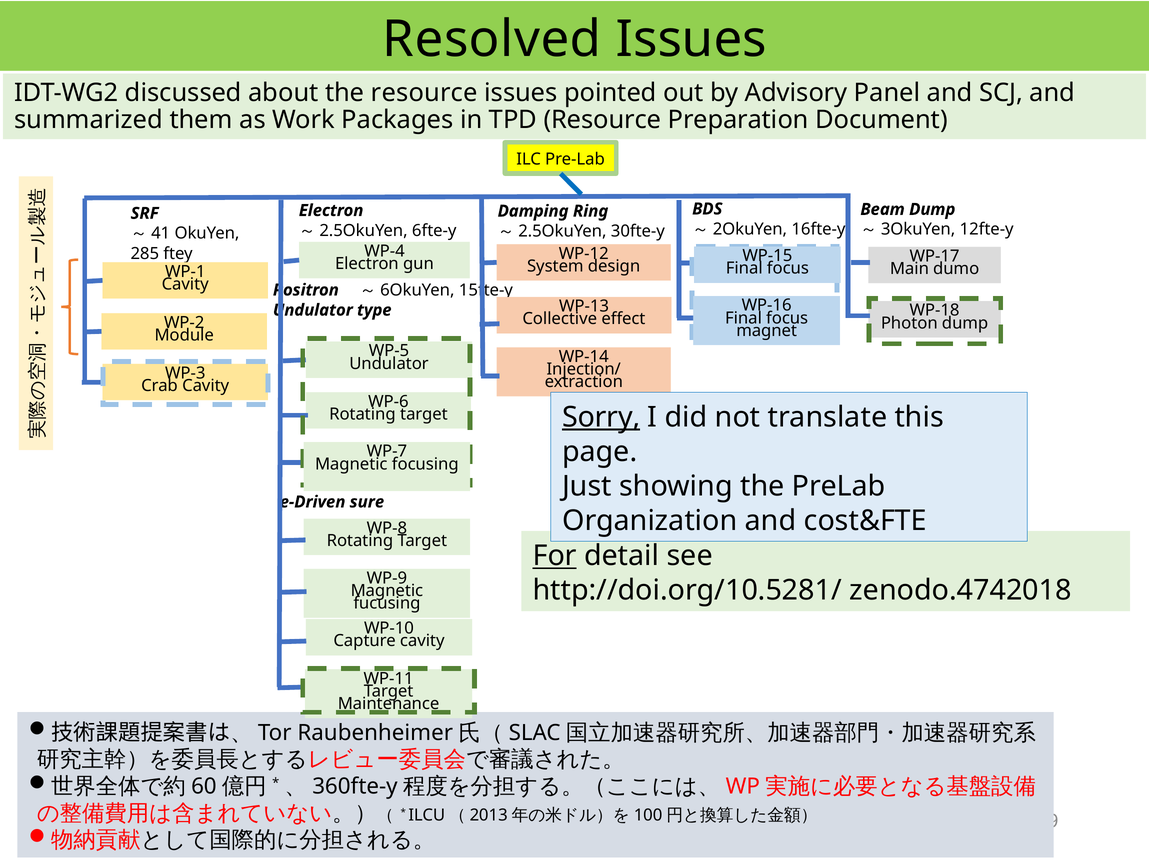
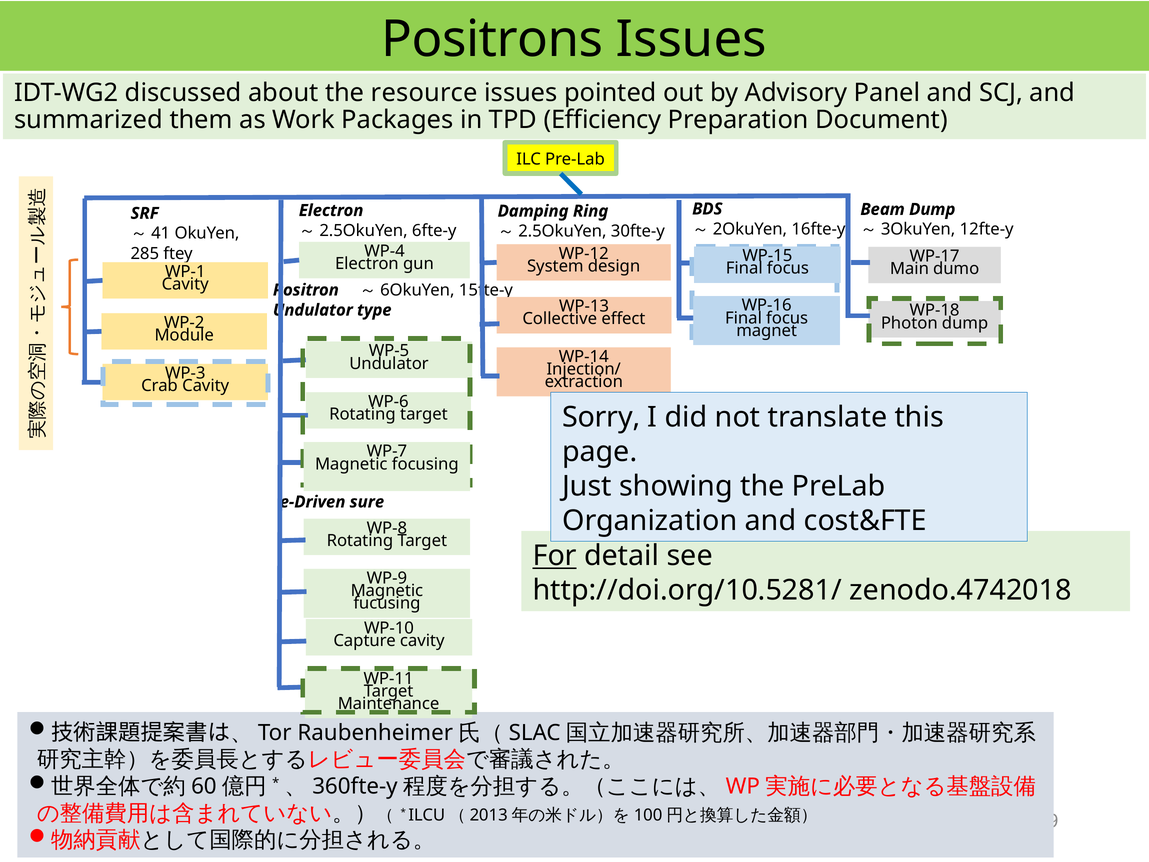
Resolved: Resolved -> Positrons (492, 40)
TPD Resource: Resource -> Efficiency (602, 120)
Sorry underline: present -> none (601, 417)
